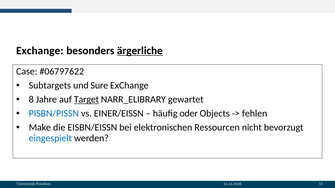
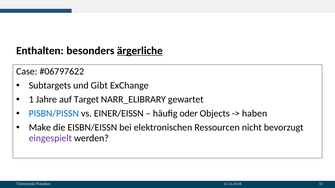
Exchange: Exchange -> Enthalten (40, 51)
Sure: Sure -> Gibt (99, 86)
8: 8 -> 1 (31, 100)
Target underline: present -> none (86, 100)
fehlen: fehlen -> haben (255, 114)
eingespielt colour: blue -> purple (50, 138)
